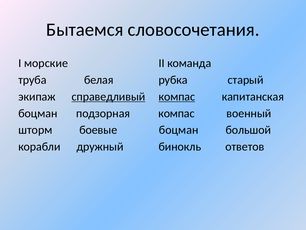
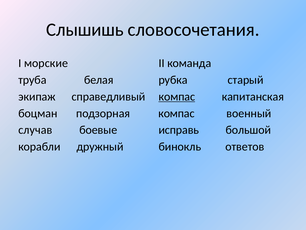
Бытаемся: Бытаемся -> Слышишь (85, 30)
справедливый underline: present -> none (108, 96)
шторм: шторм -> случав (35, 130)
боцман: боцман -> исправь (179, 130)
